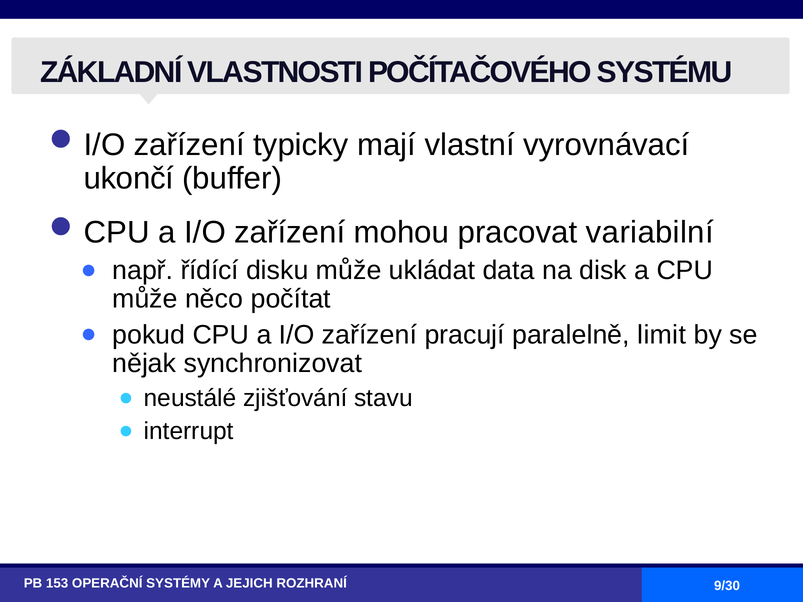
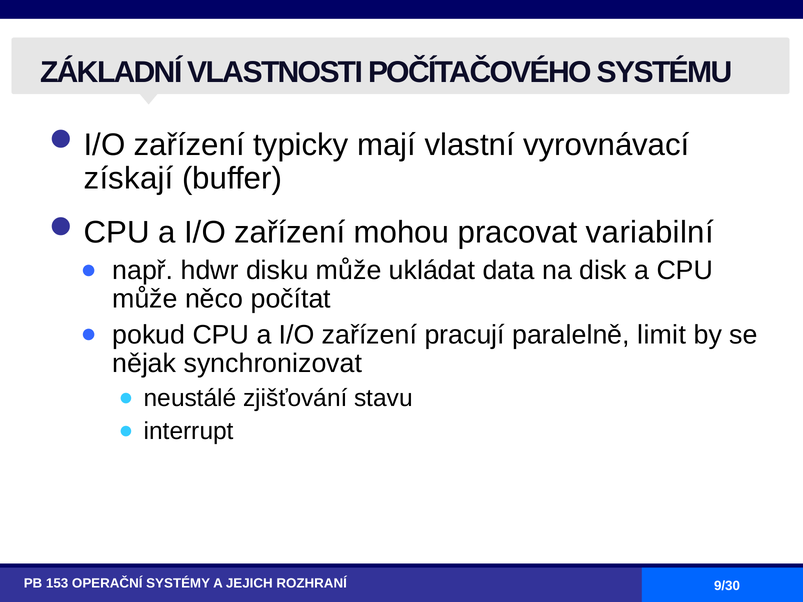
ukončí: ukončí -> získají (129, 179)
řídící: řídící -> hdwr (210, 270)
